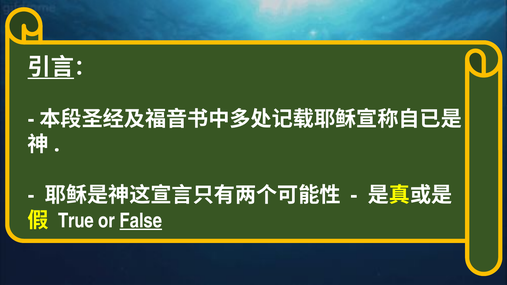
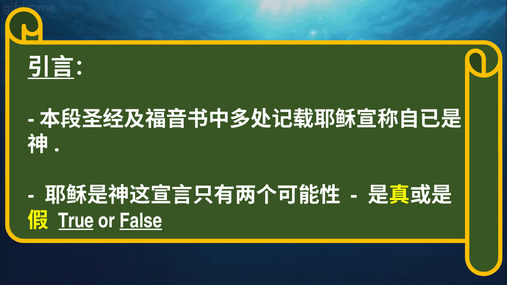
True underline: none -> present (76, 221)
